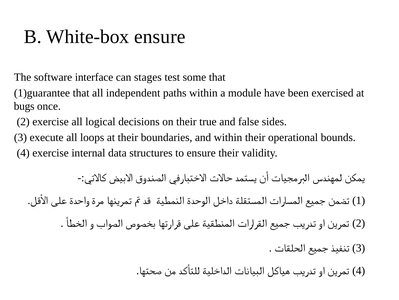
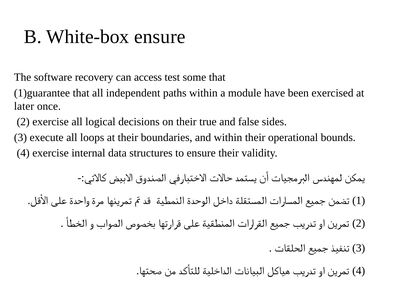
interface: interface -> recovery (94, 77)
stages: stages -> access (148, 77)
bugs: bugs -> later (24, 106)
